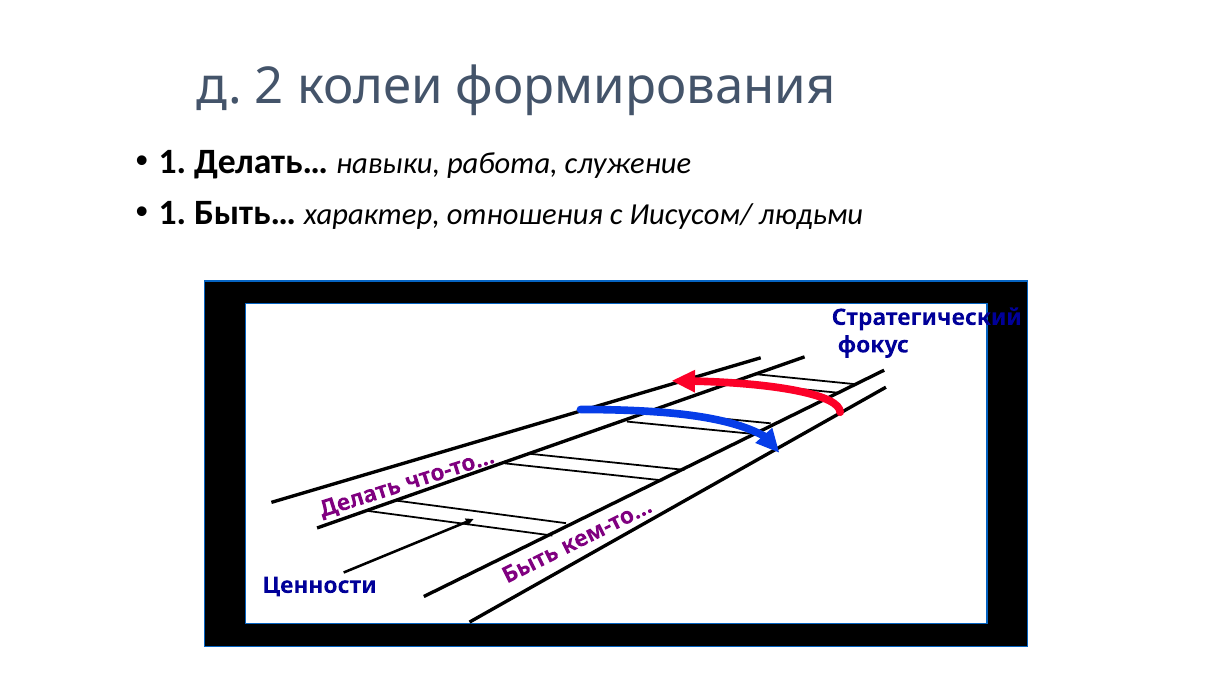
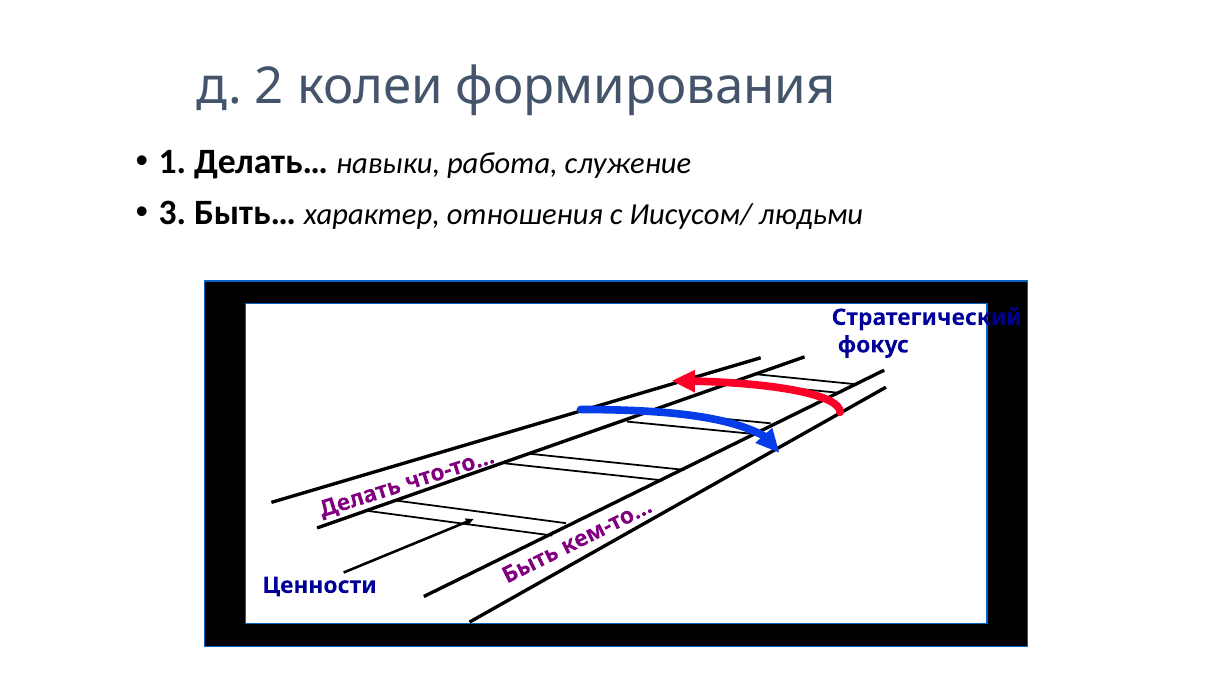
1: 1 -> 3 (172, 213)
